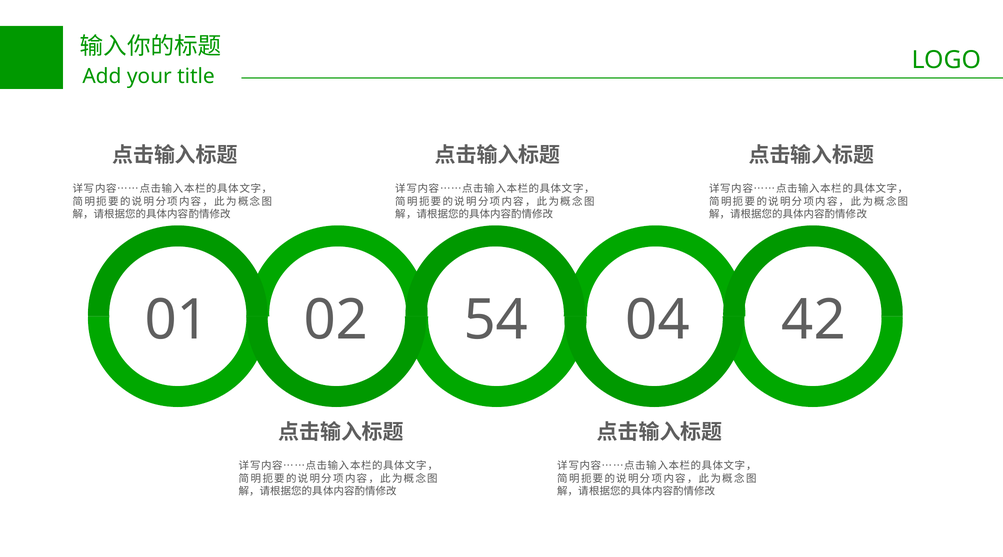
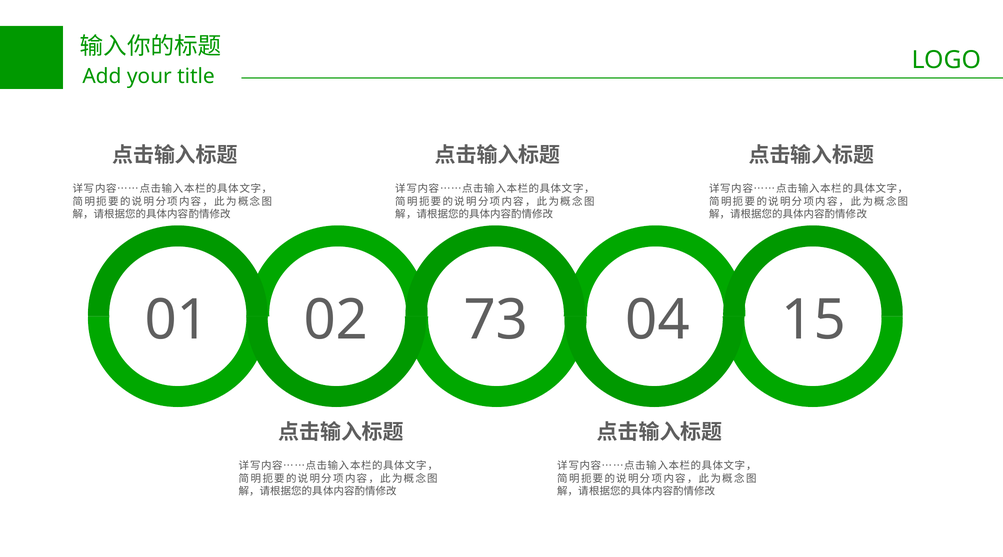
54: 54 -> 73 (496, 320)
42: 42 -> 15 (814, 320)
